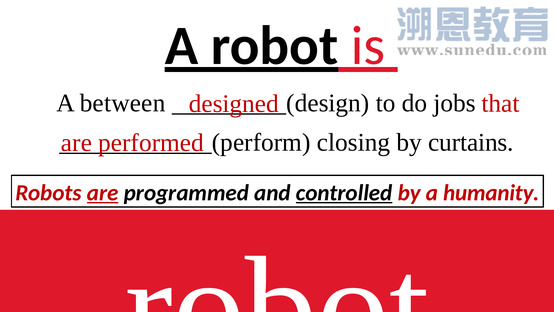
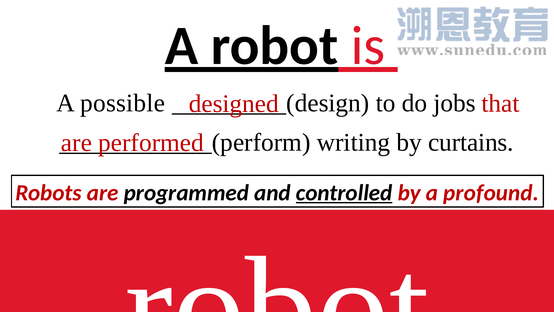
between: between -> possible (123, 103)
closing: closing -> writing (354, 142)
are underline: present -> none (103, 193)
humanity: humanity -> profound (491, 193)
